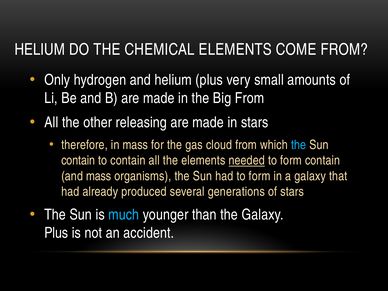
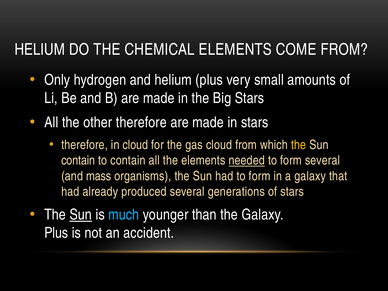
Big From: From -> Stars (250, 98)
other releasing: releasing -> therefore (141, 122)
in mass: mass -> cloud (135, 145)
the colour: light blue -> yellow (299, 145)
form contain: contain -> several (323, 160)
Sun underline: none -> present (81, 215)
